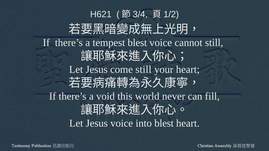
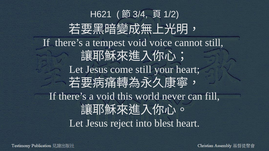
tempest blest: blest -> void (137, 43)
Jesus voice: voice -> reject (122, 123)
